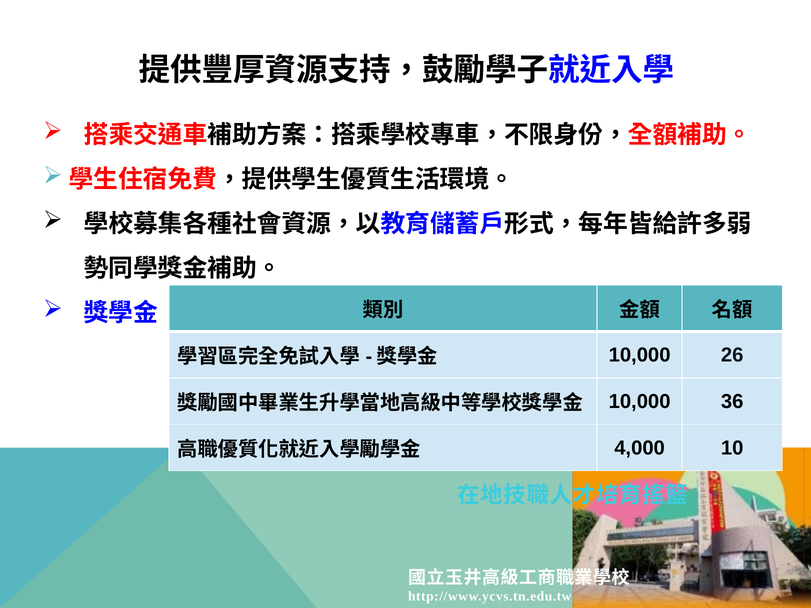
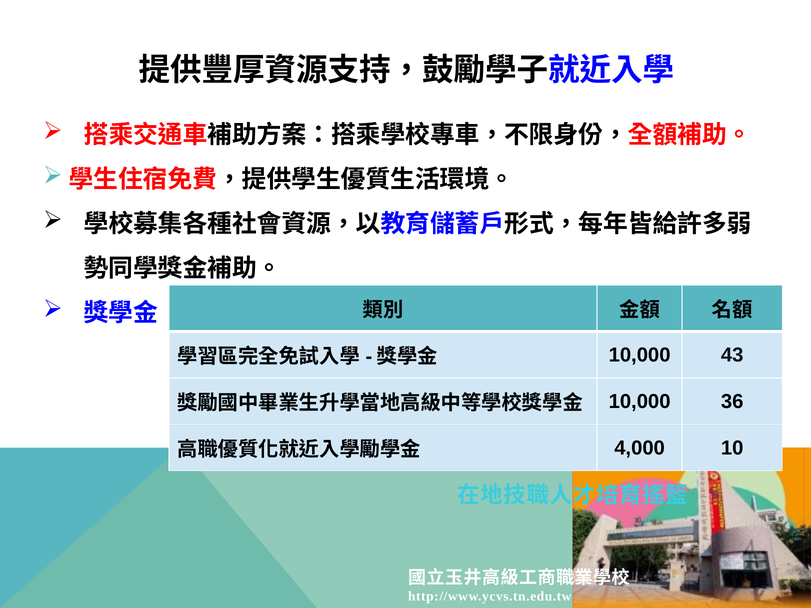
26: 26 -> 43 (732, 355)
